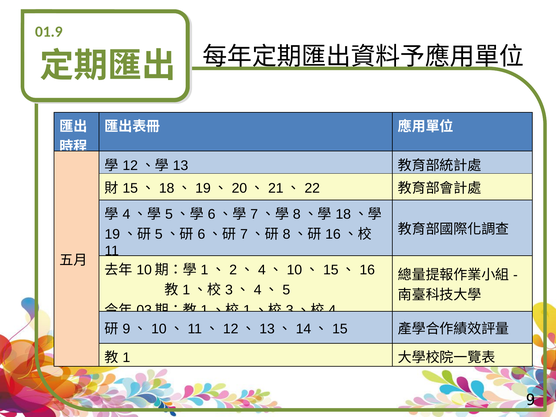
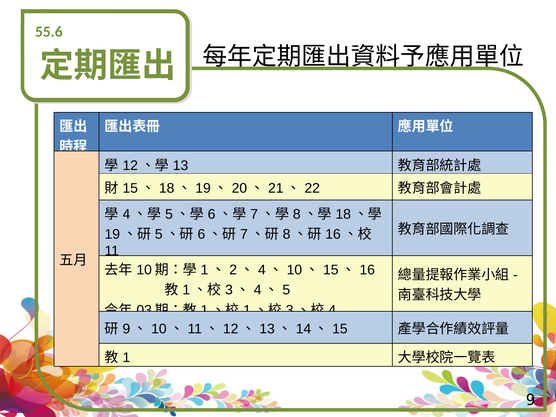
01.9: 01.9 -> 55.6 (49, 32)
